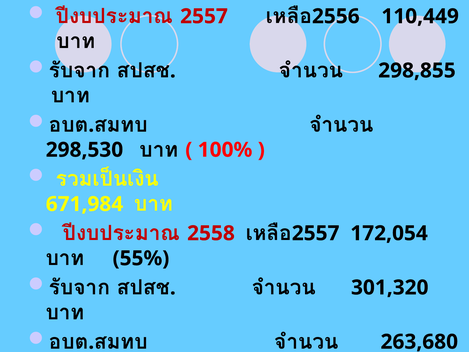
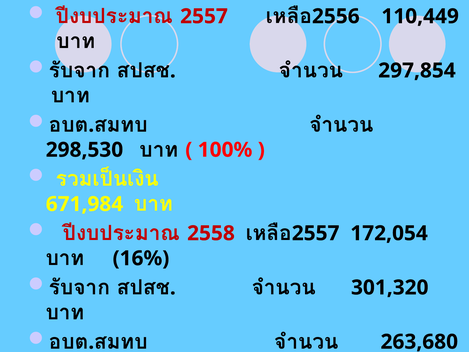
298,855: 298,855 -> 297,854 (417, 71)
55%: 55% -> 16% (141, 258)
